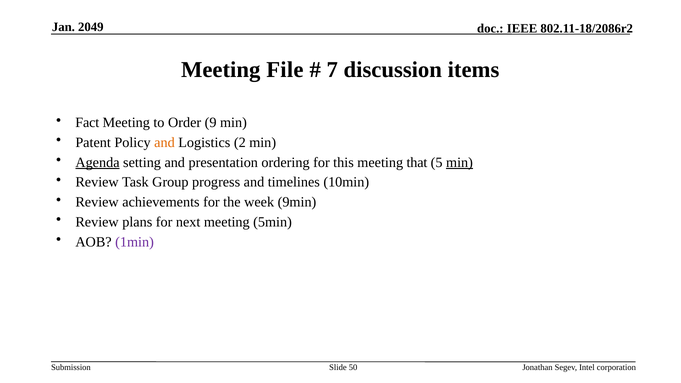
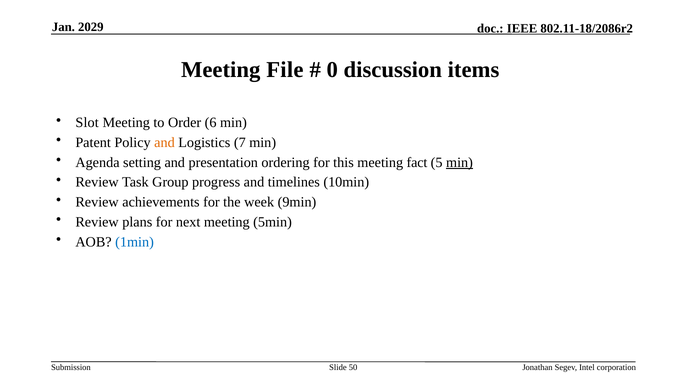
2049: 2049 -> 2029 (91, 27)
7: 7 -> 0 (332, 70)
Fact: Fact -> Slot (87, 123)
9: 9 -> 6 (211, 123)
2: 2 -> 7 (240, 143)
Agenda underline: present -> none (97, 162)
that: that -> fact (417, 162)
1min colour: purple -> blue (135, 242)
